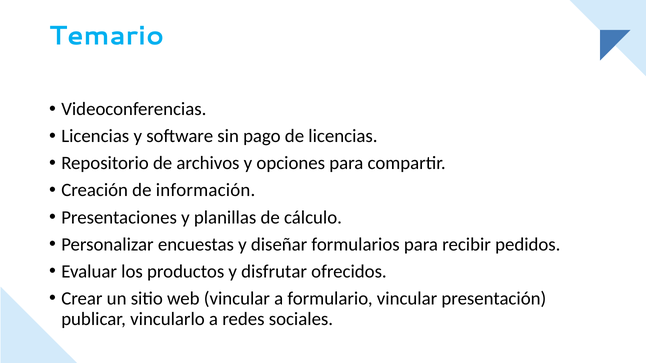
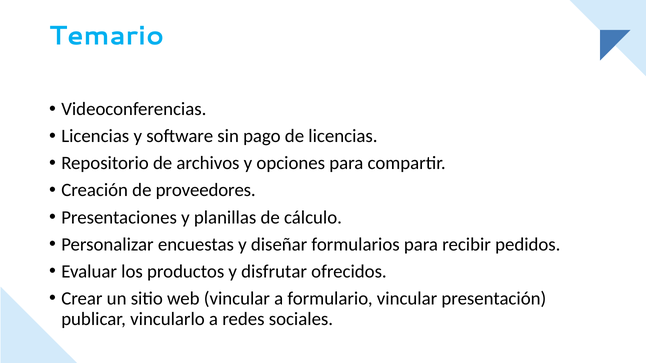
información: información -> proveedores (206, 190)
